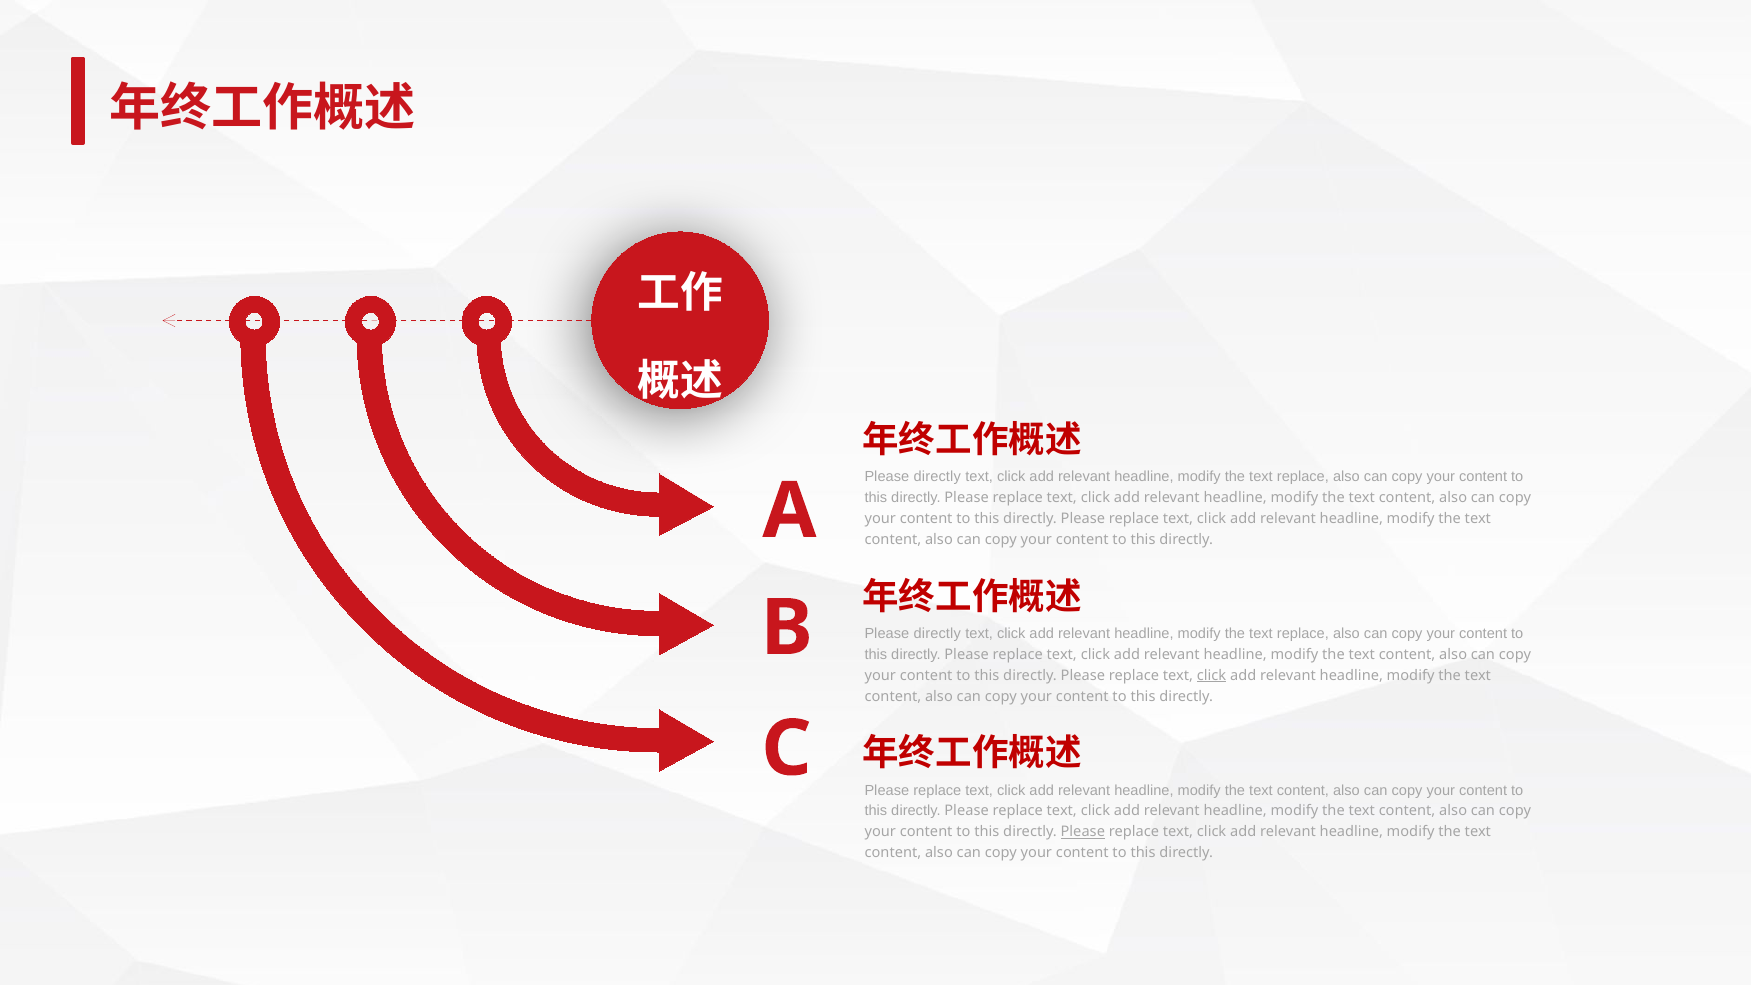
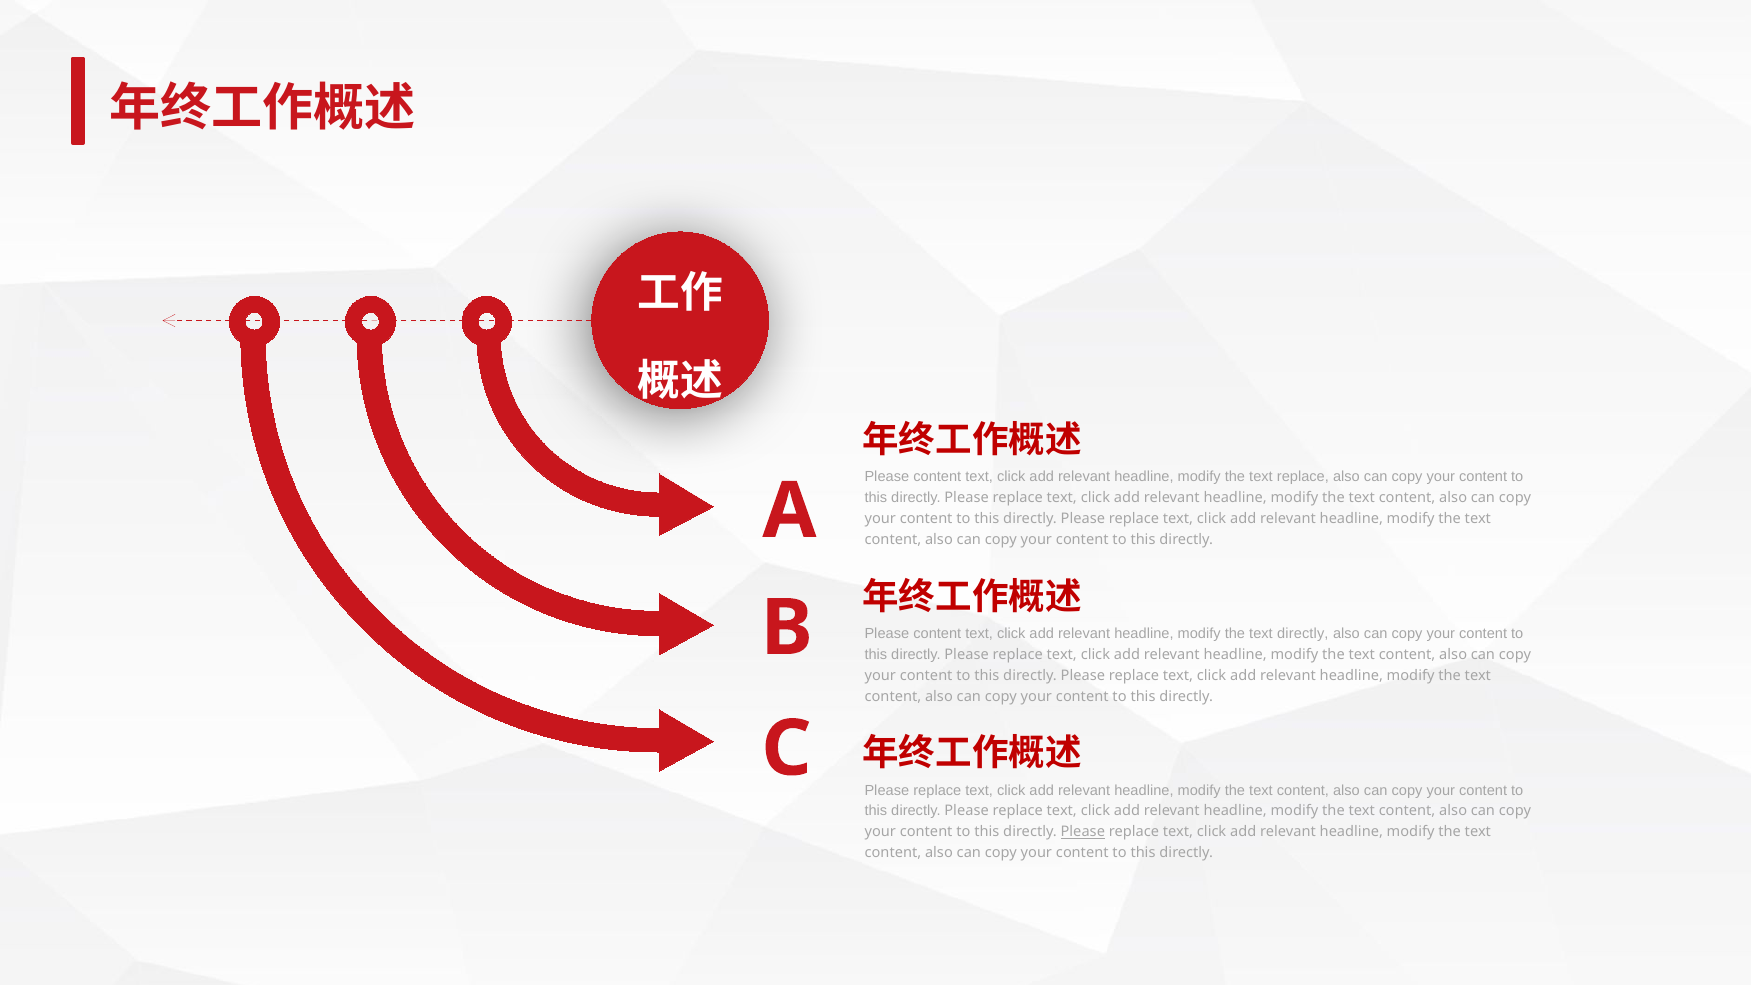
directly: directly -> content (937, 477)
directly: directly -> content (937, 633)
replace: replace -> directly (1303, 633)
click underline: present -> none (1212, 675)
